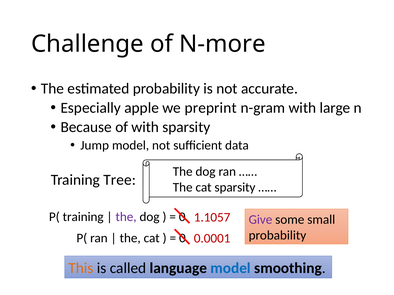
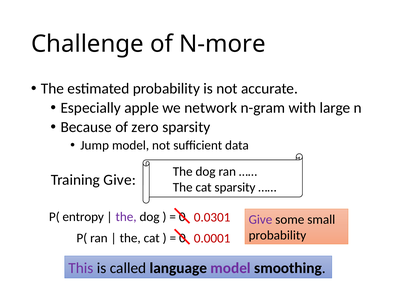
preprint: preprint -> network (211, 108)
of with: with -> zero (145, 127)
Training Tree: Tree -> Give (120, 180)
P( training: training -> entropy (83, 217)
1.1057: 1.1057 -> 0.0301 (212, 218)
This colour: orange -> purple (81, 269)
model colour: blue -> purple (231, 269)
